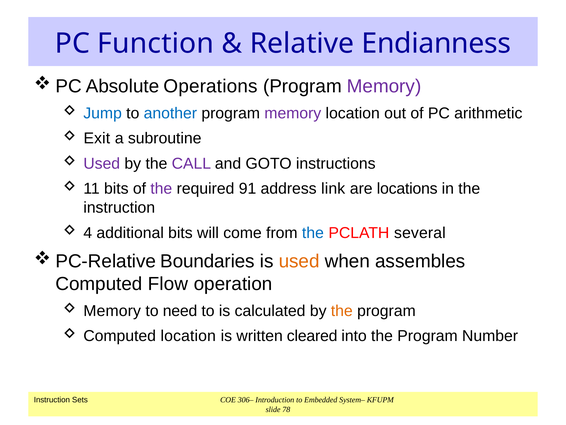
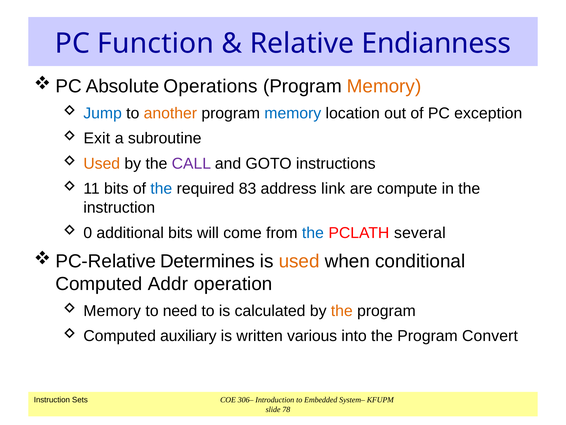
Memory colour: purple -> orange (384, 86)
another colour: blue -> orange (170, 113)
memory colour: purple -> blue (293, 113)
arithmetic: arithmetic -> exception (488, 113)
Used colour: purple -> orange (102, 163)
the colour: purple -> blue (161, 189)
91: 91 -> 83 (248, 189)
locations: locations -> compute (407, 189)
4: 4 -> 0 (88, 233)
Boundaries: Boundaries -> Determines (208, 261)
assembles: assembles -> conditional (420, 261)
Flow: Flow -> Addr (168, 284)
Computed location: location -> auxiliary (188, 336)
cleared: cleared -> various (312, 336)
Number: Number -> Convert (490, 336)
